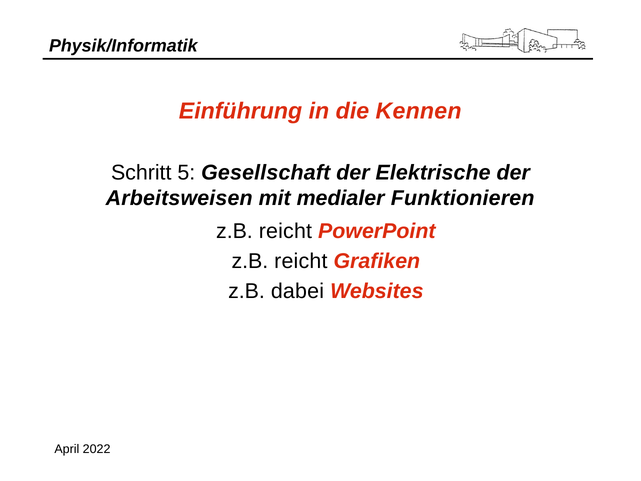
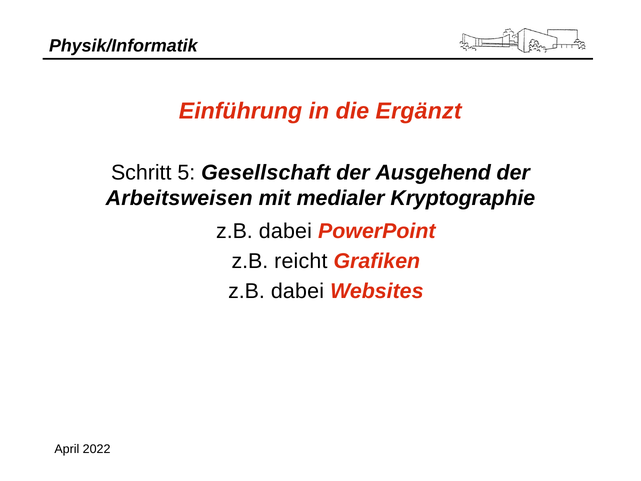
Kennen: Kennen -> Ergänzt (419, 111)
Elektrische: Elektrische -> Ausgehend (433, 172)
Funktionieren: Funktionieren -> Kryptographie (463, 198)
reicht: reicht -> dabei (285, 231)
